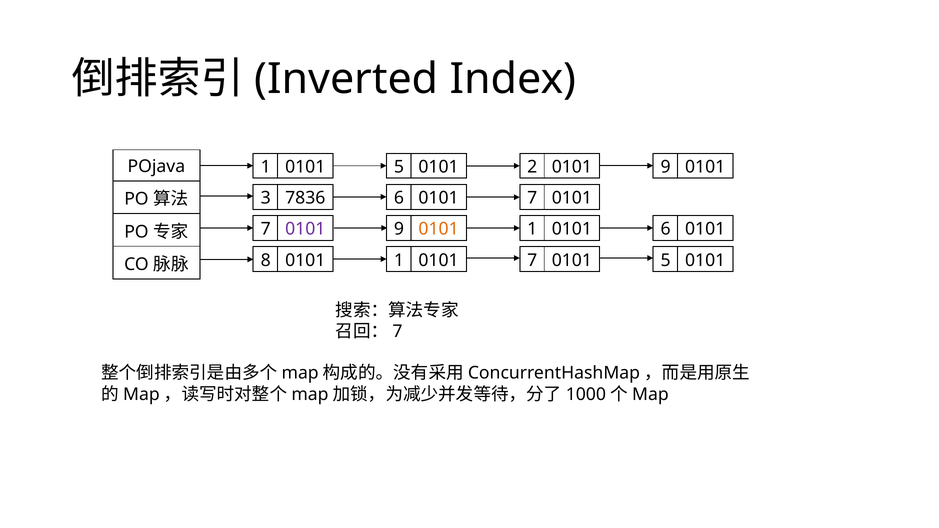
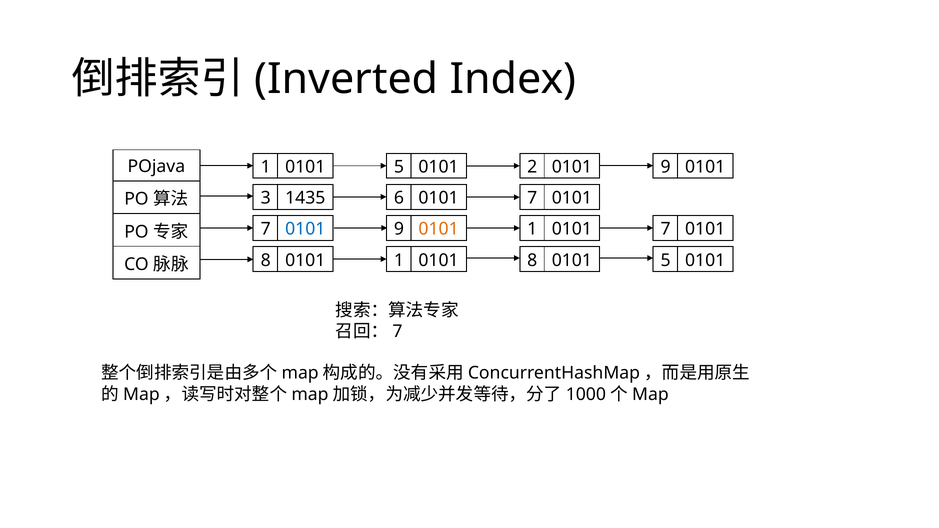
7836: 7836 -> 1435 (305, 198)
0101 colour: purple -> blue (305, 229)
1 0101 6: 6 -> 7 (666, 229)
1 0101 7: 7 -> 8 (532, 260)
